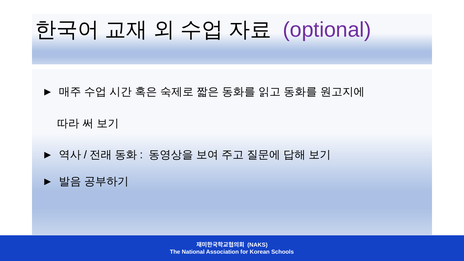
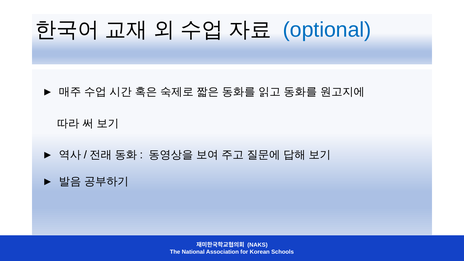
optional colour: purple -> blue (327, 30)
